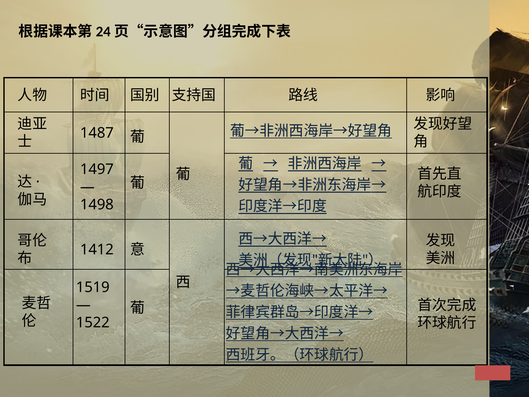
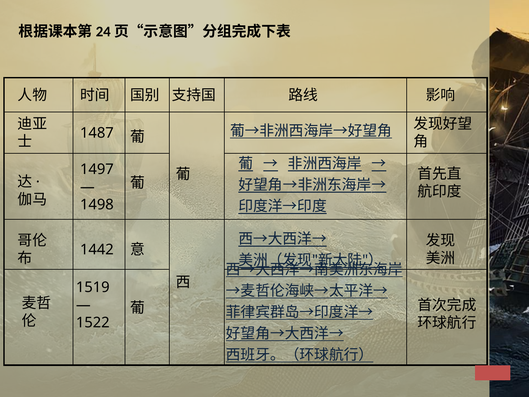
1412: 1412 -> 1442 (97, 249)
